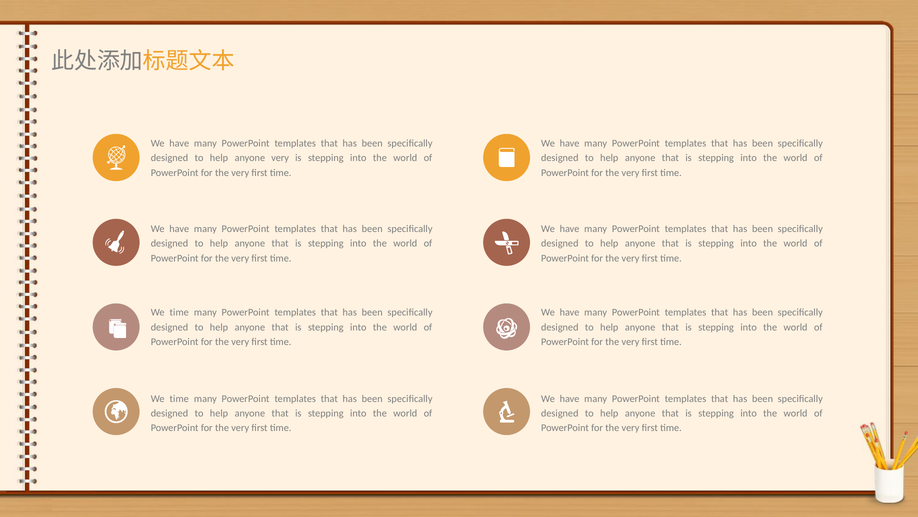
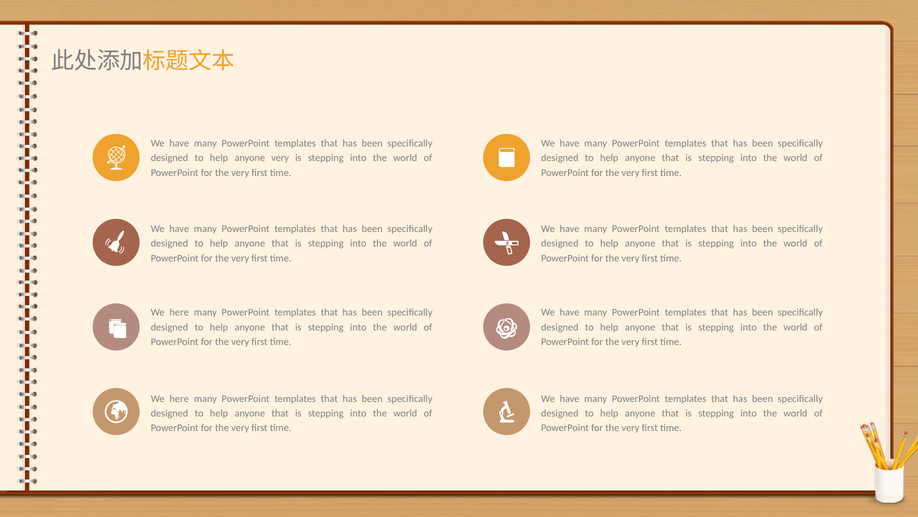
time: time -> here (179, 312)
time: time -> here (179, 398)
